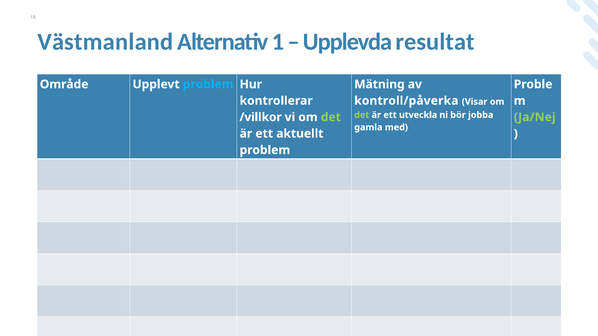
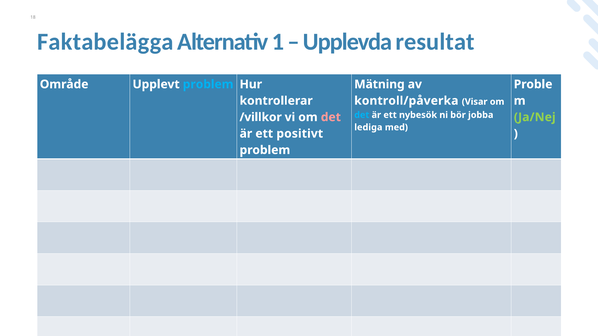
Västmanland: Västmanland -> Faktabelägga (105, 42)
det colour: light green -> light blue (362, 115)
utveckla: utveckla -> nybesök (418, 115)
det colour: light green -> pink (331, 117)
gamla: gamla -> lediga (368, 127)
aktuellt: aktuellt -> positivt (300, 134)
